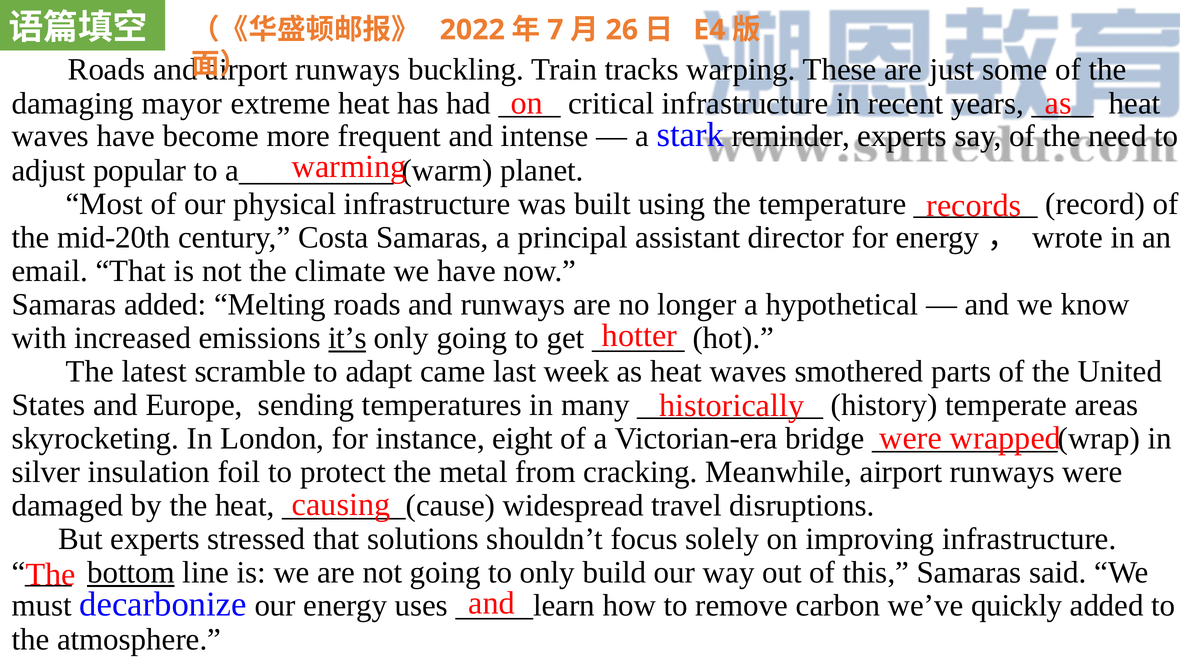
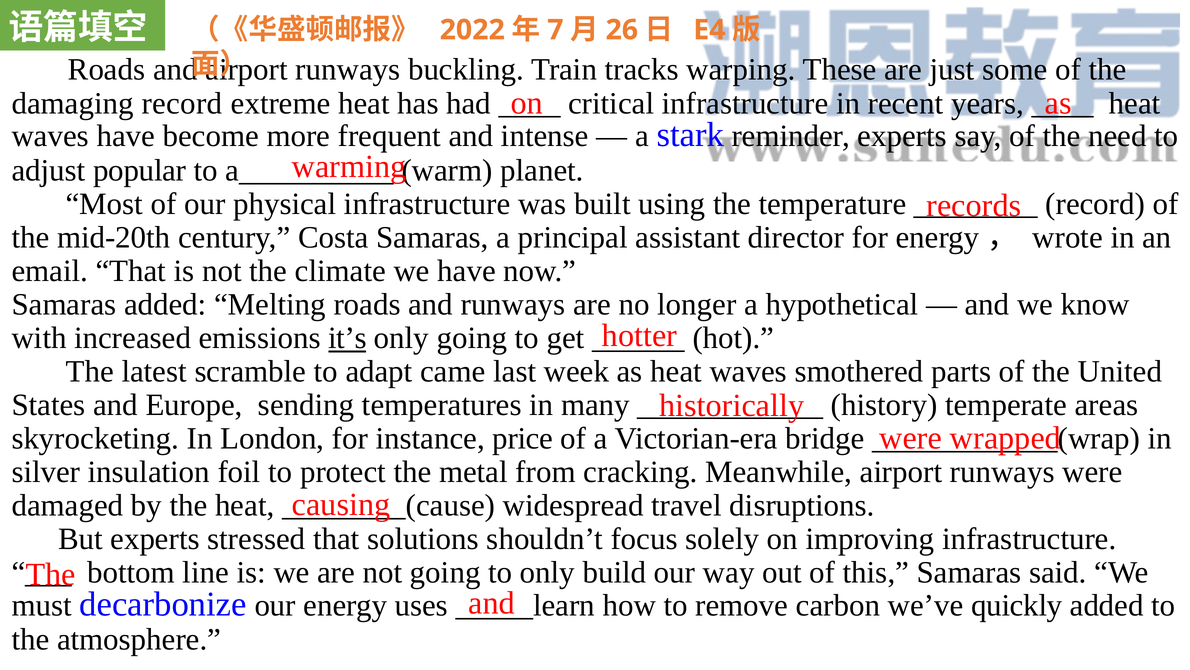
damaging mayor: mayor -> record (182, 103)
eight: eight -> price (523, 438)
bottom underline: present -> none (131, 572)
